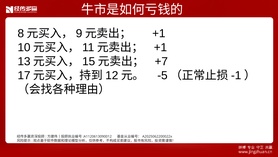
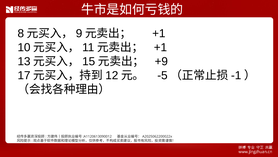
+7: +7 -> +9 (161, 61)
